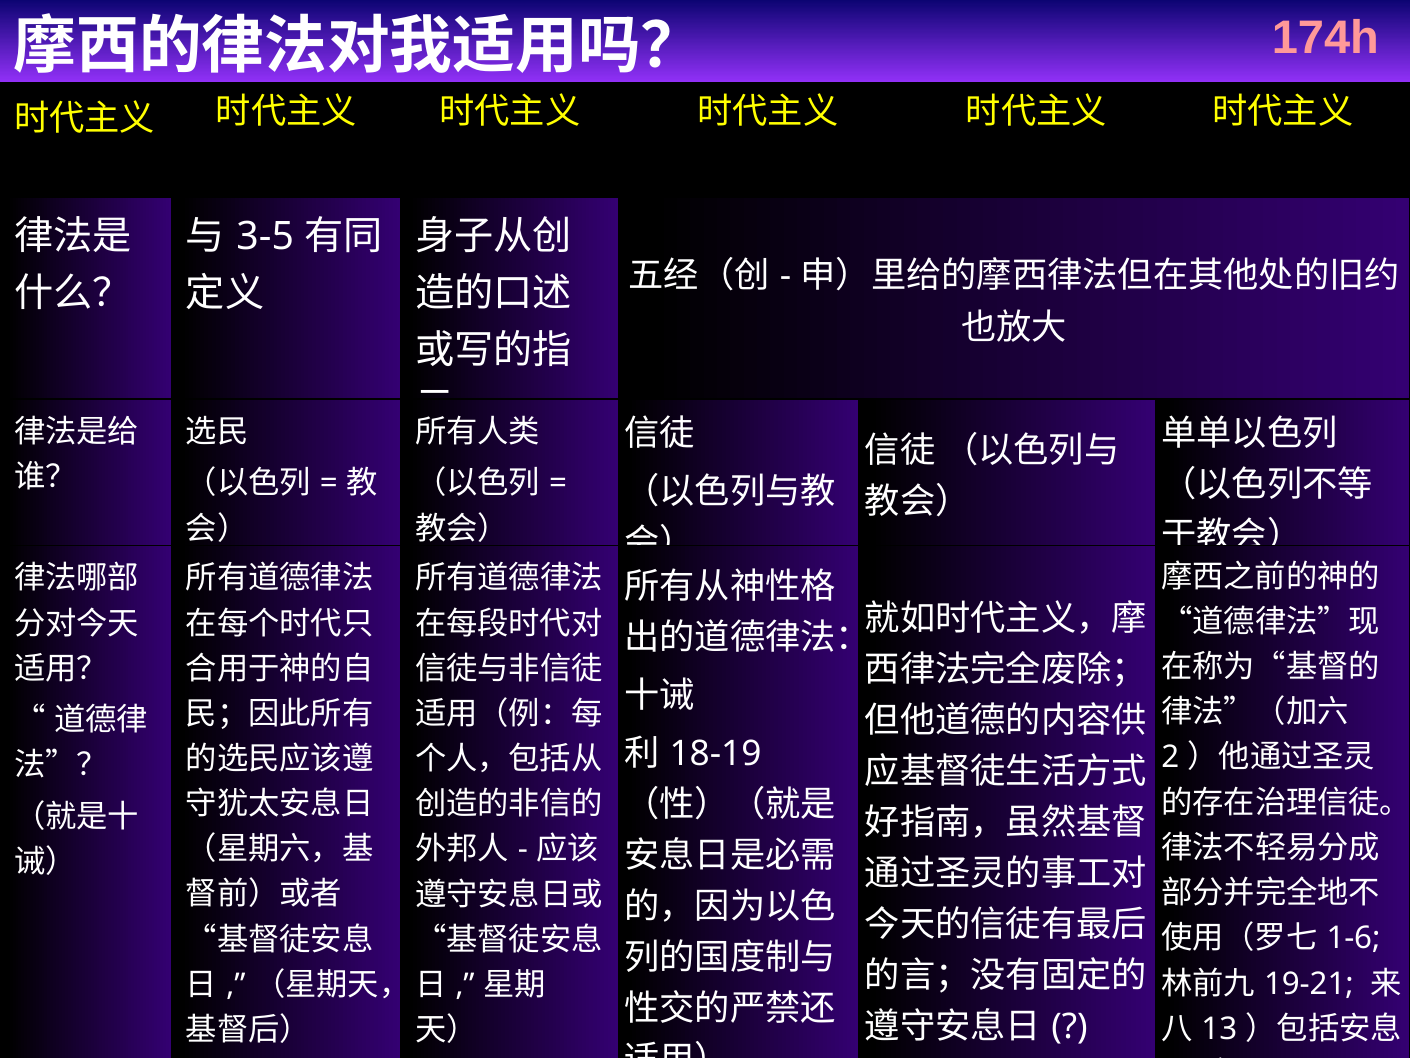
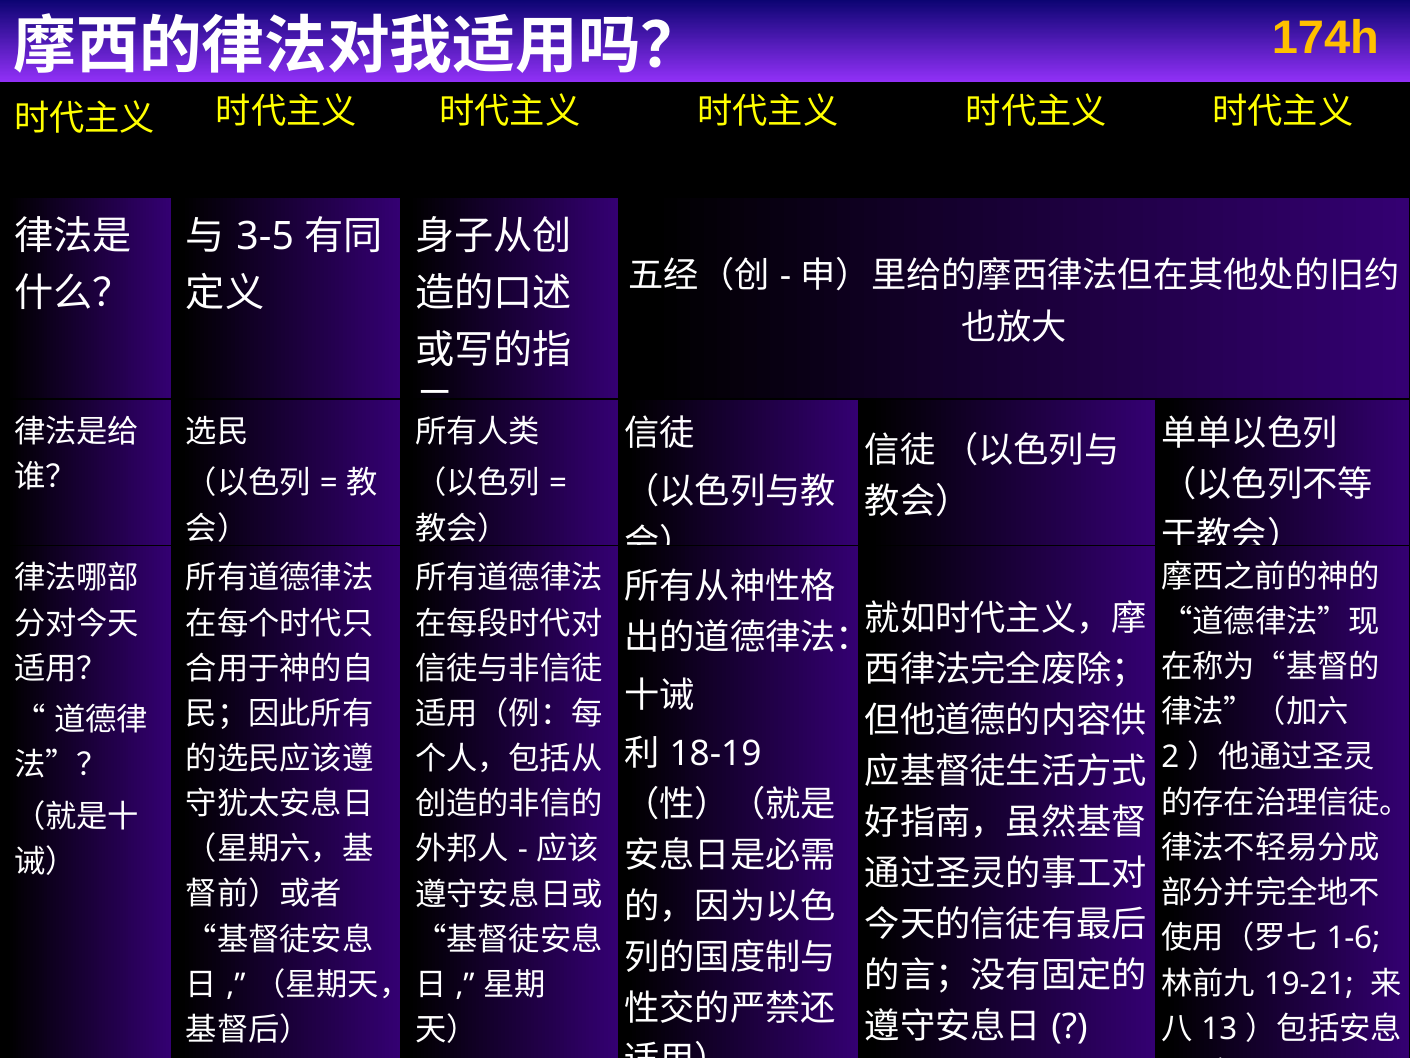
174h colour: pink -> yellow (1325, 38)
